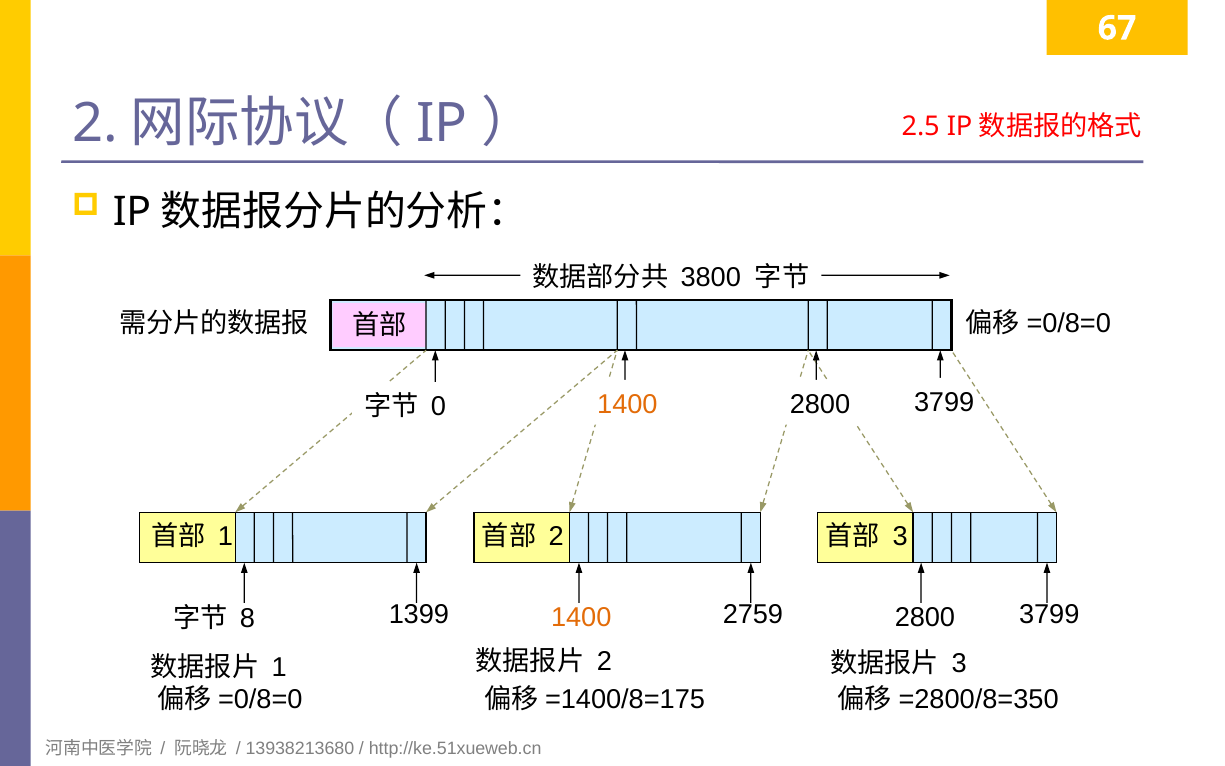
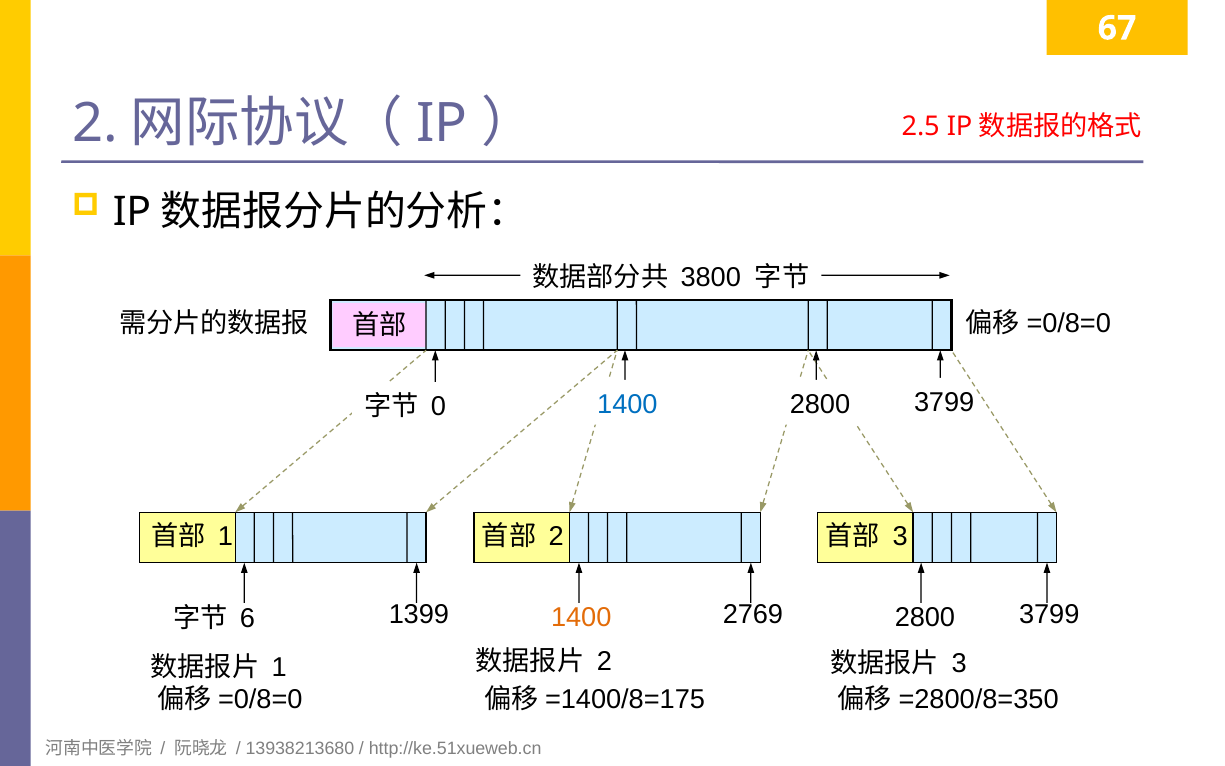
1400 colour: orange -> blue (627, 404)
2759: 2759 -> 2769 (753, 614)
8: 8 -> 6 (247, 619)
